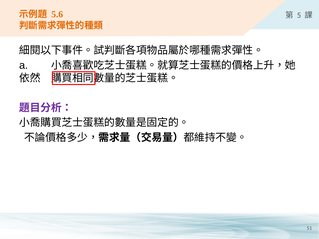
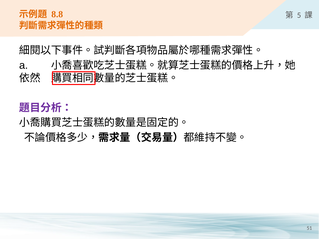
5.6: 5.6 -> 8.8 (57, 14)
